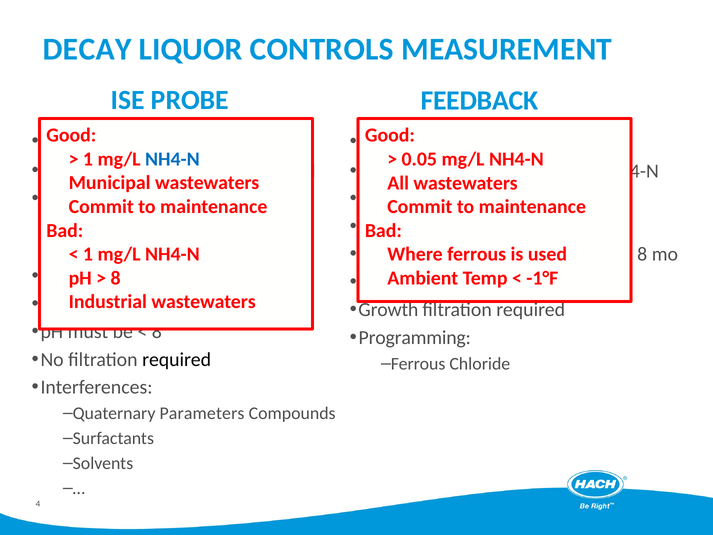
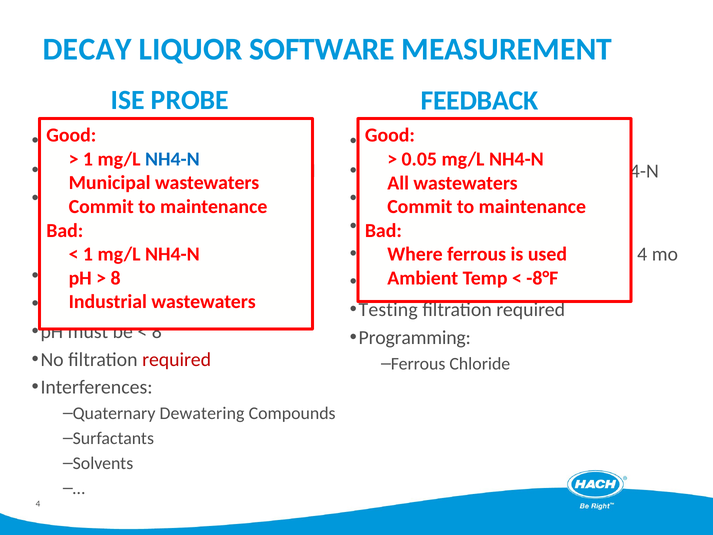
CONTROLS: CONTROLS -> SOFTWARE (322, 49)
8: 8 -> 4 (642, 254)
-1°F: -1°F -> -8°F (542, 278)
Growth: Growth -> Testing (388, 310)
required colour: black -> red (177, 359)
Parameters: Parameters -> Dewatering (202, 413)
